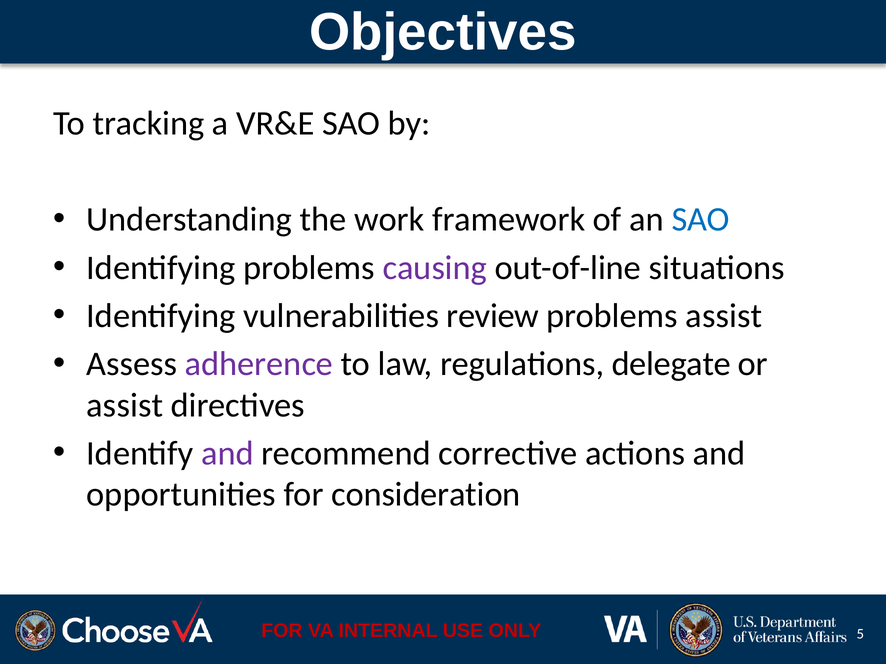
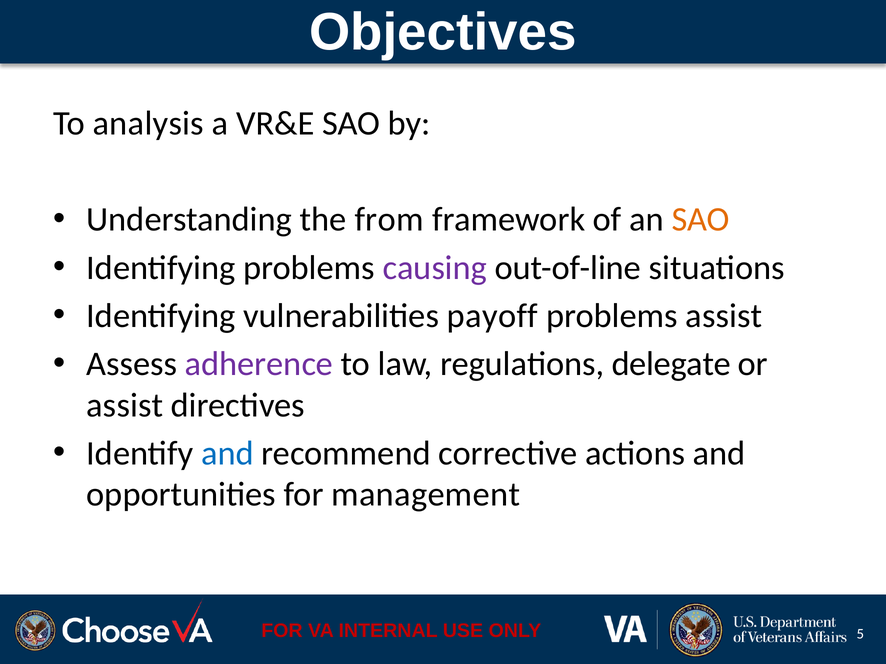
tracking: tracking -> analysis (148, 123)
work: work -> from (389, 220)
SAO colour: blue -> orange (701, 220)
review: review -> payoff (492, 316)
and colour: purple -> blue (227, 454)
consideration: consideration -> management (426, 495)
